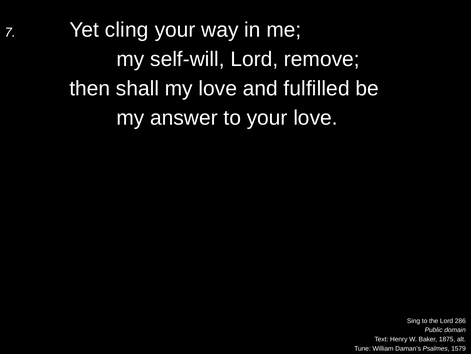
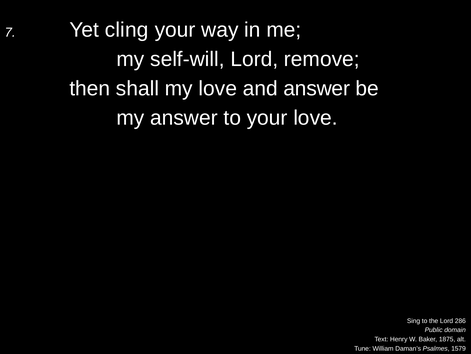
and fulfilled: fulfilled -> answer (317, 88)
